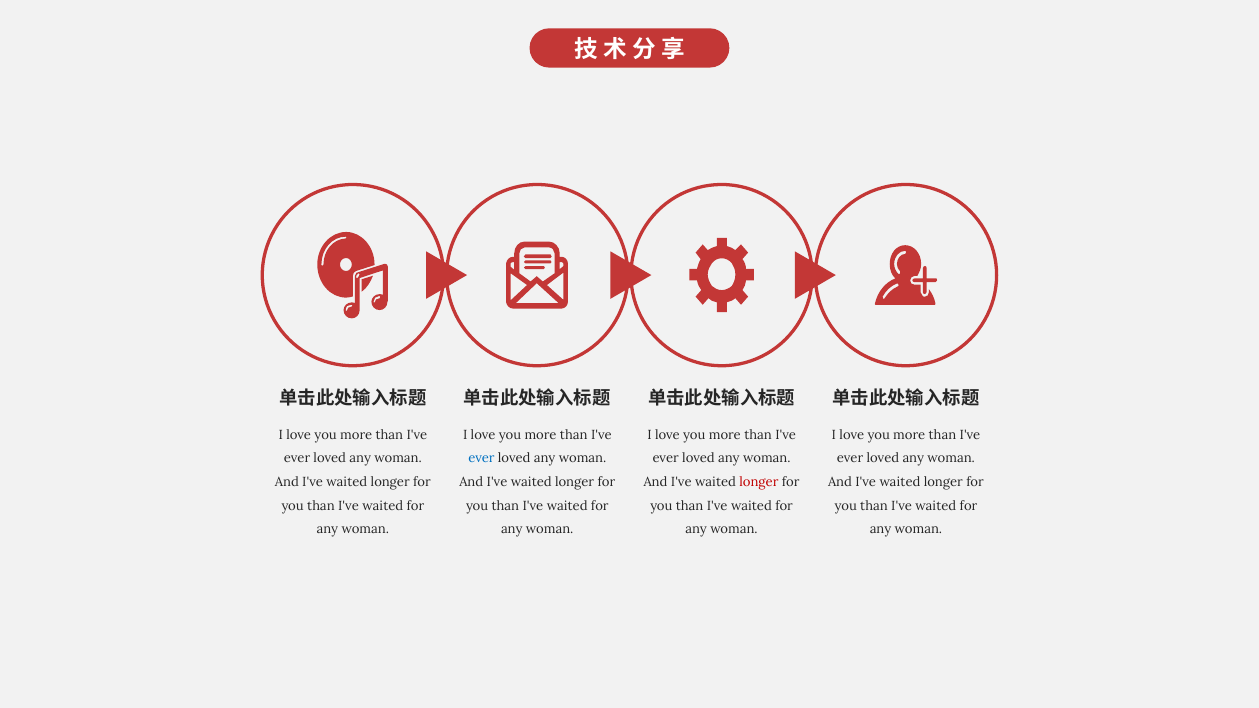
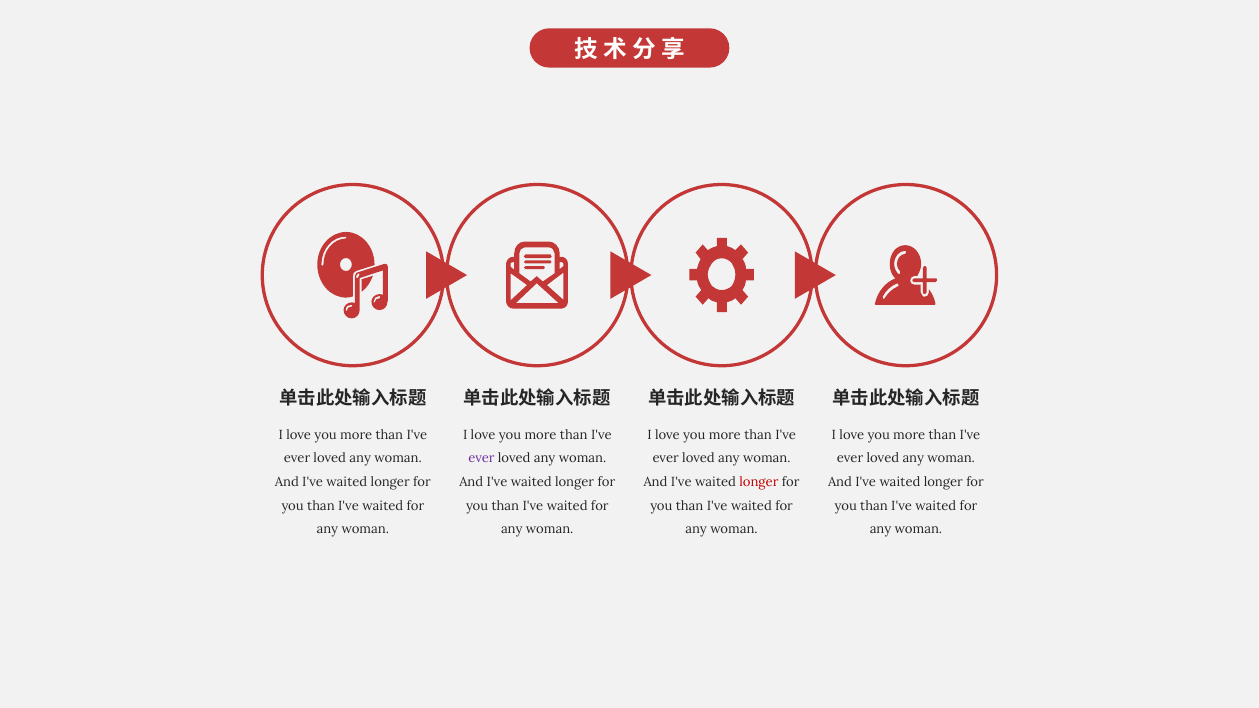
ever colour: blue -> purple (481, 459)
